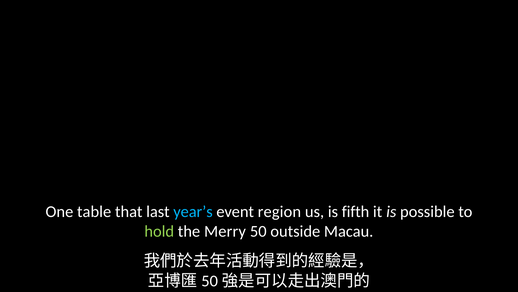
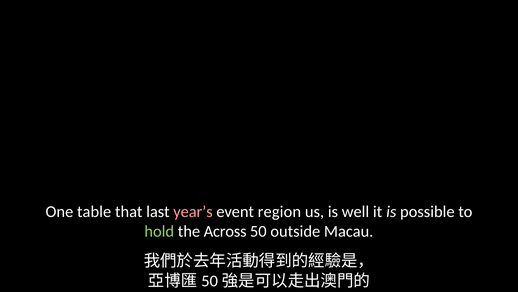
year’s colour: light blue -> pink (193, 211)
fifth: fifth -> well (355, 211)
Merry: Merry -> Across (225, 231)
